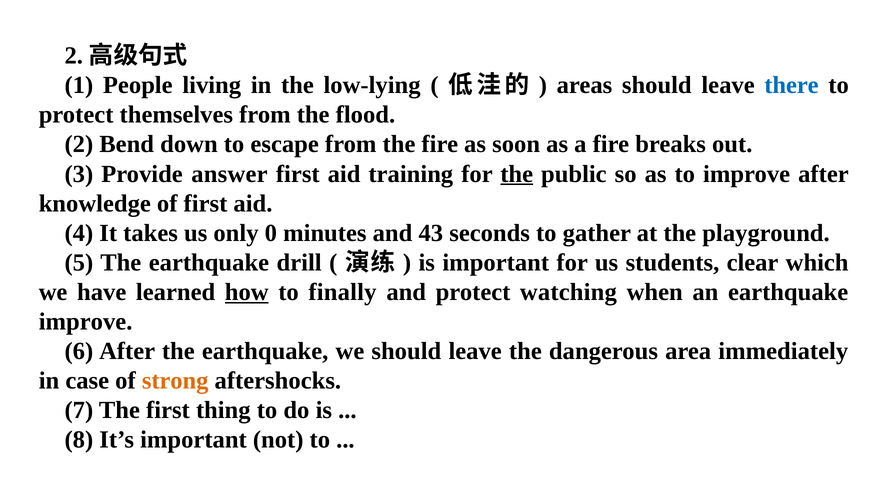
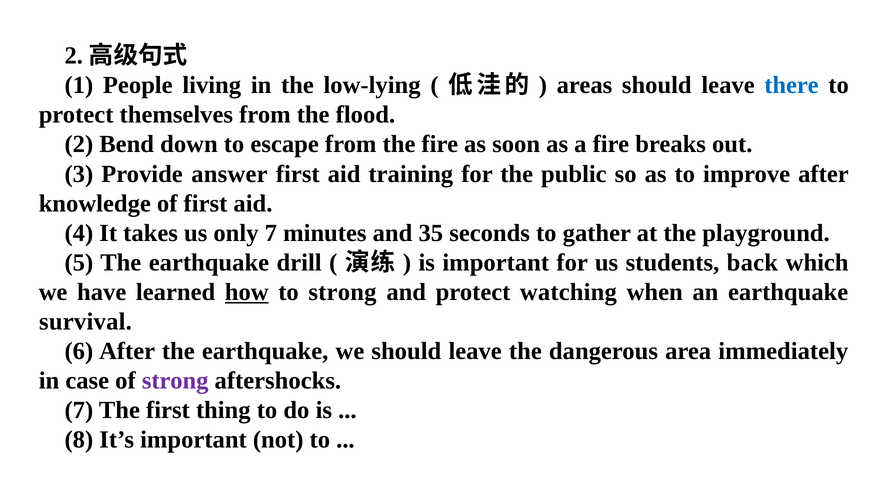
the underline: present -> none (517, 174)
only 0: 0 -> 7 (271, 233)
43: 43 -> 35 (431, 233)
clear: clear -> back (752, 262)
to finally: finally -> strong (342, 292)
improve: improve -> survival (85, 321)
strong colour: orange -> purple (175, 380)
